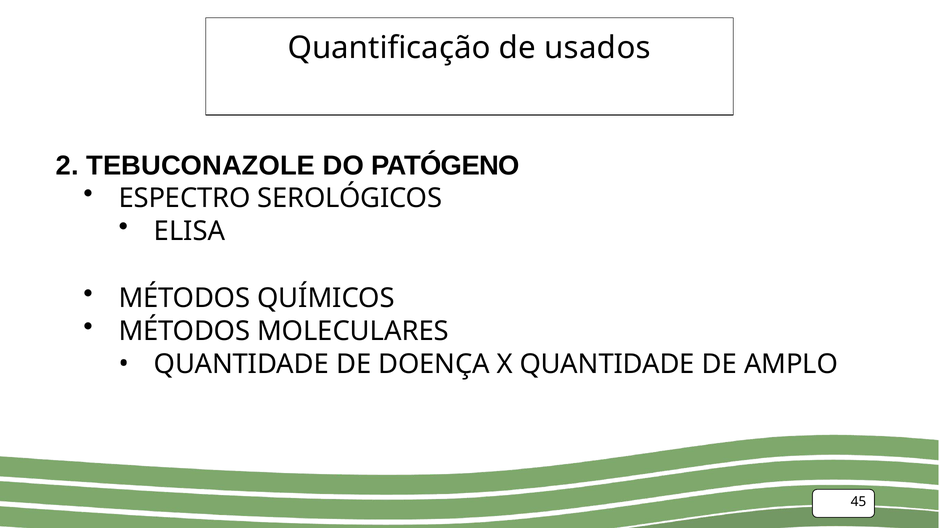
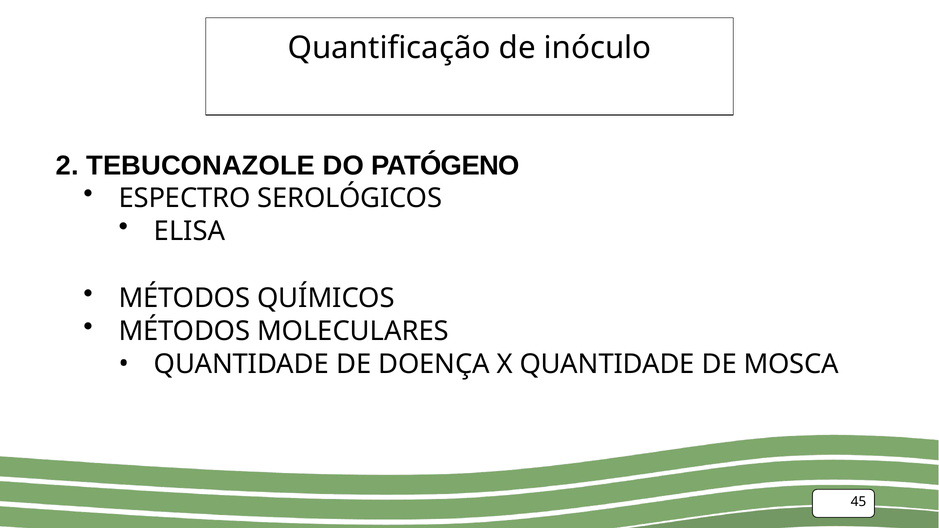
usados: usados -> inóculo (598, 48)
AMPLO: AMPLO -> MOSCA (791, 364)
